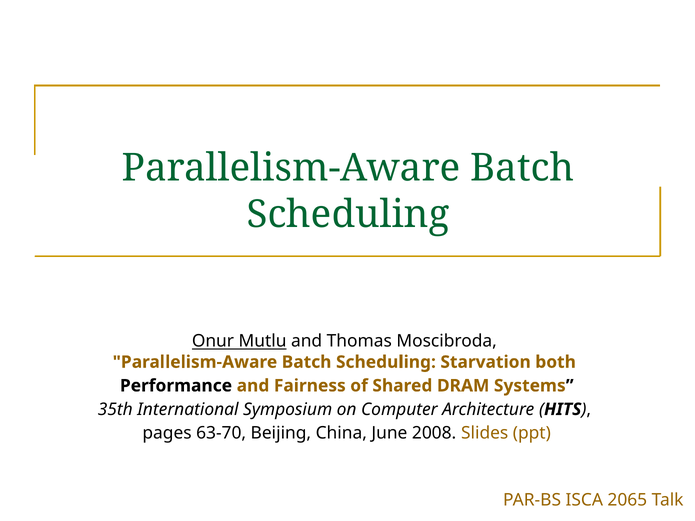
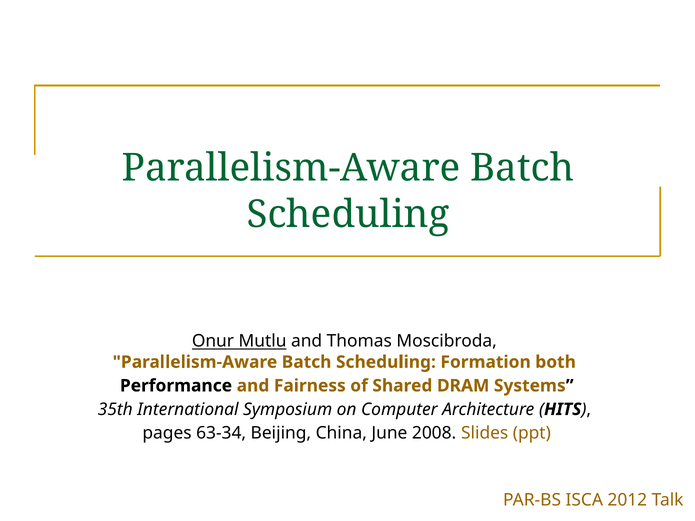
Starvation: Starvation -> Formation (486, 362)
63-70: 63-70 -> 63-34 (221, 433)
2065: 2065 -> 2012 (627, 500)
